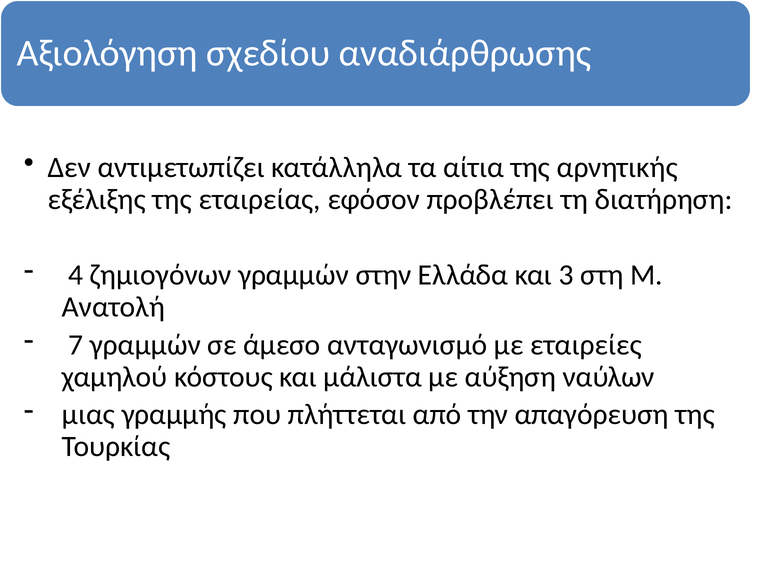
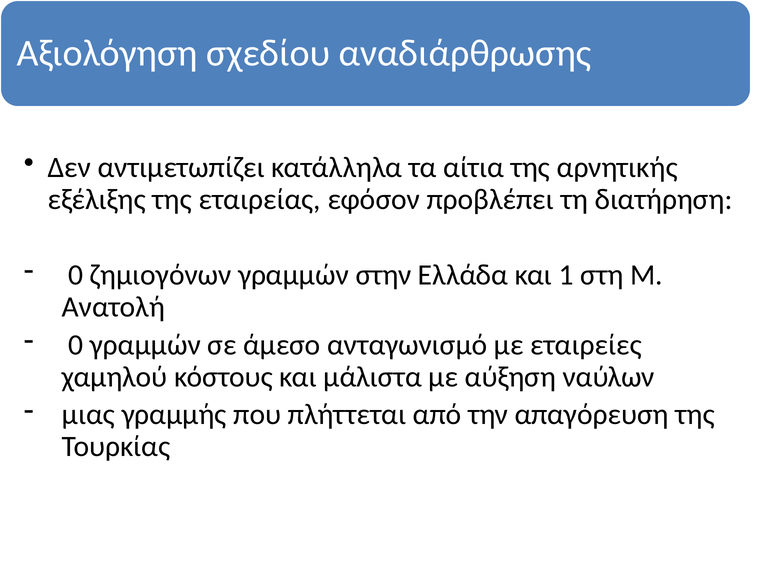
4: 4 -> 0 (76, 275)
3: 3 -> 1 (566, 275)
7: 7 -> 0 (76, 345)
